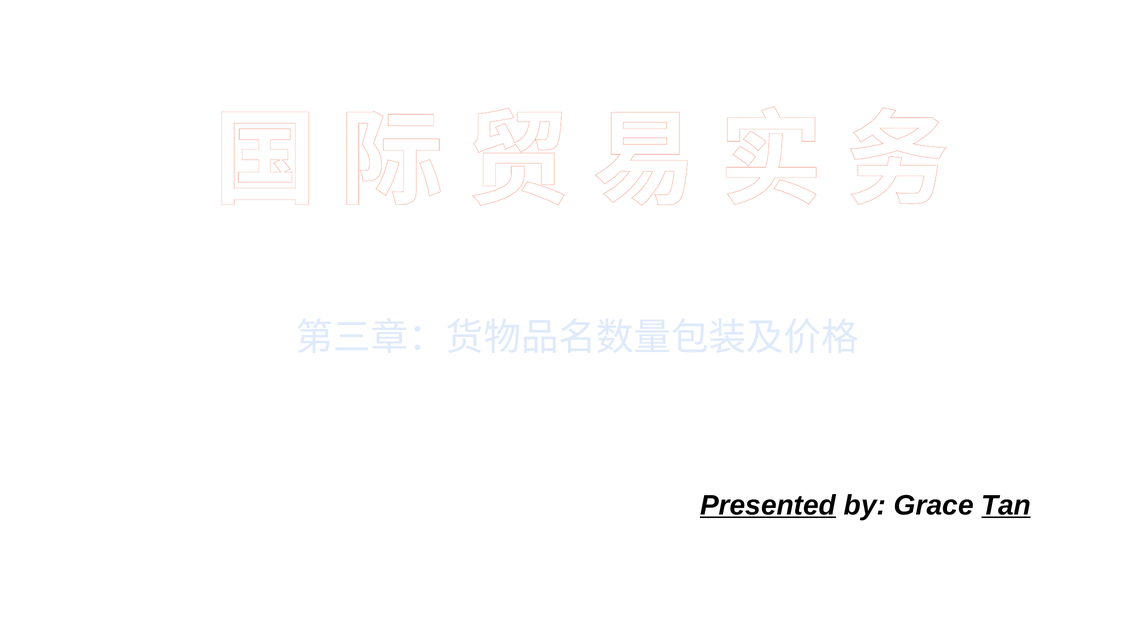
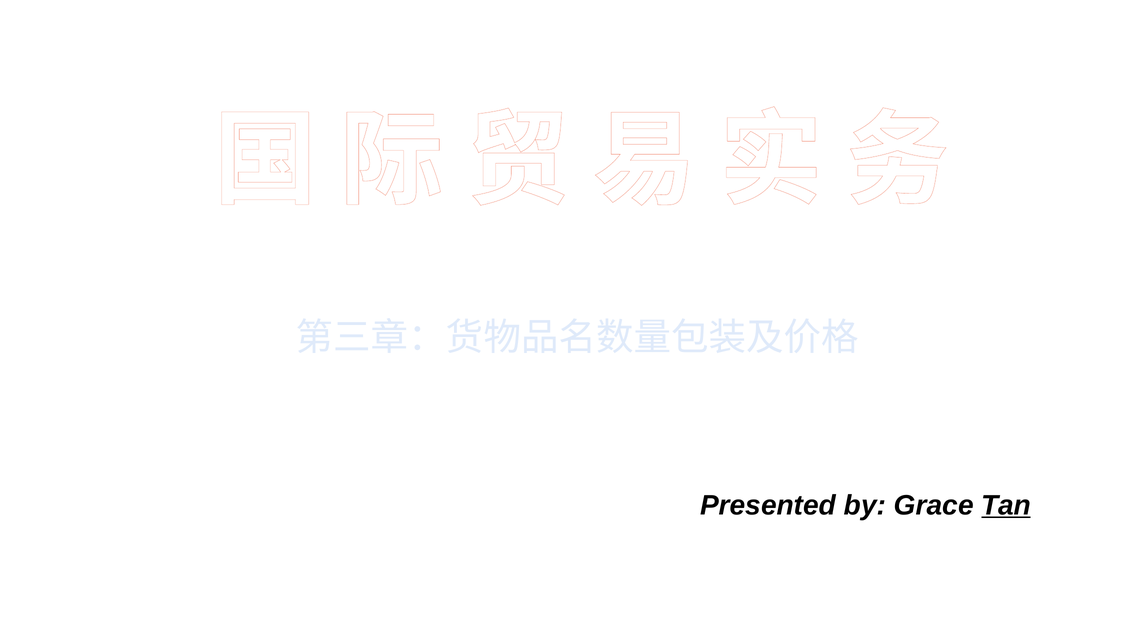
Presented underline: present -> none (768, 505)
